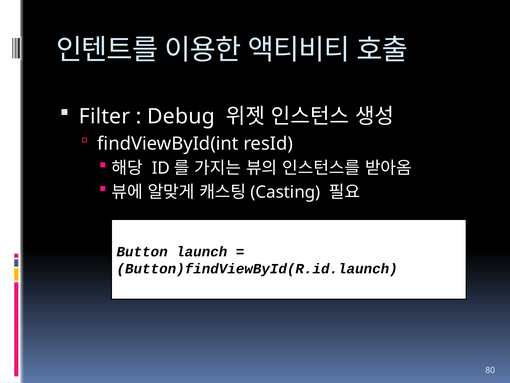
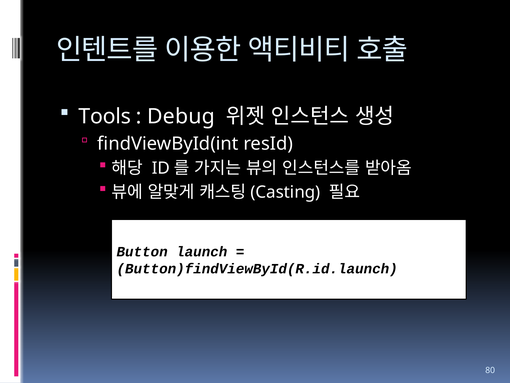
Filter: Filter -> Tools (105, 116)
